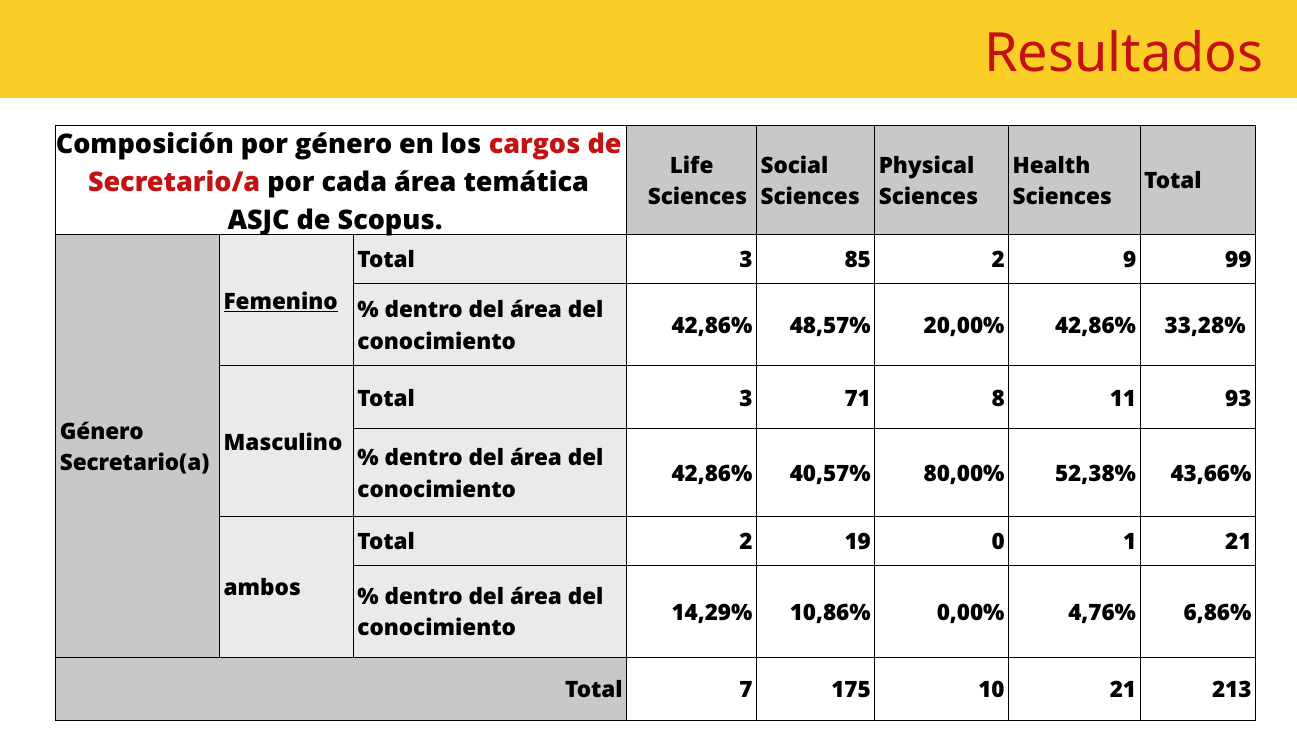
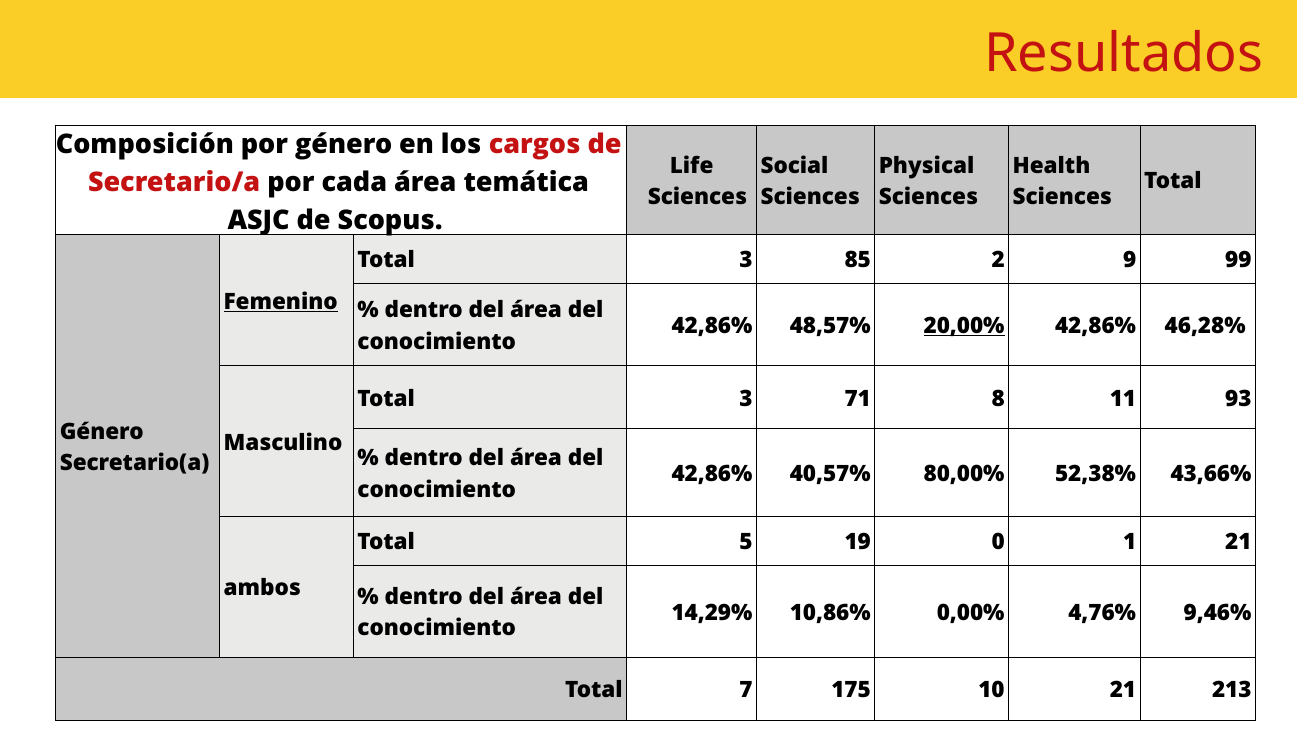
20,00% underline: none -> present (964, 326)
33,28%: 33,28% -> 46,28% (1205, 326)
Total 2: 2 -> 5 (746, 542)
6,86%: 6,86% -> 9,46% (1218, 612)
